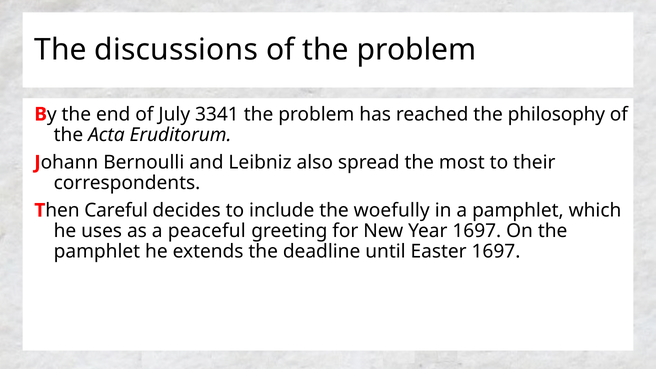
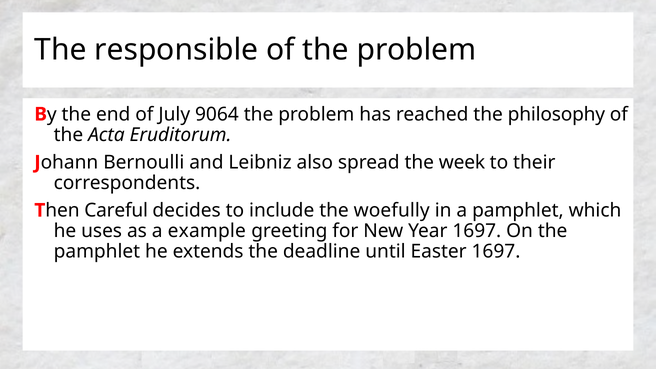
discussions: discussions -> responsible (176, 50)
3341: 3341 -> 9064 (217, 114)
most: most -> week (462, 162)
peaceful: peaceful -> example (207, 231)
